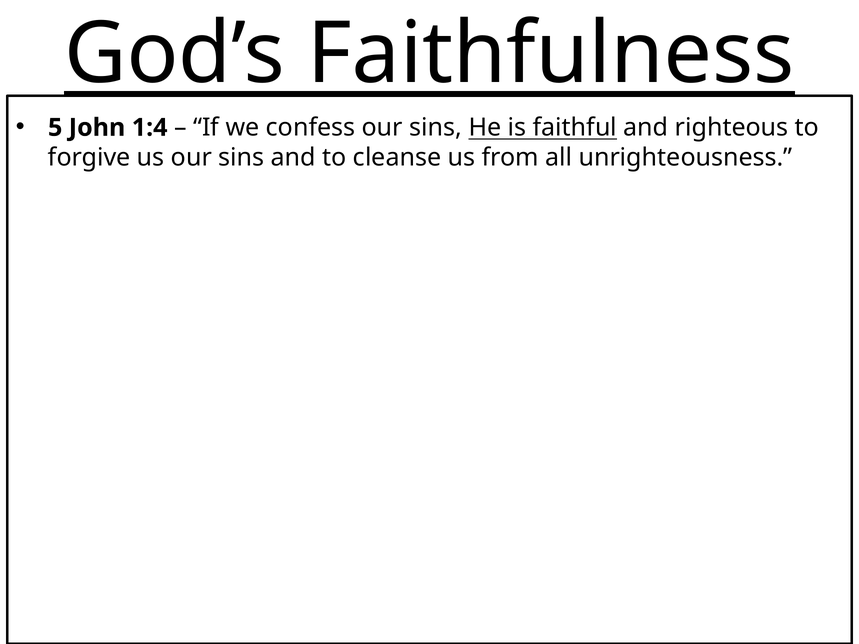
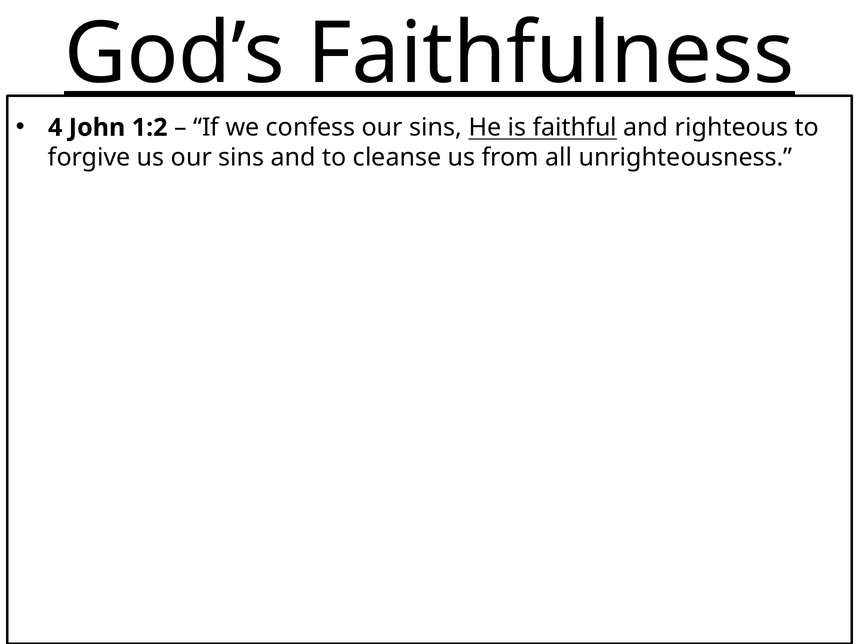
5: 5 -> 4 (55, 128)
1:4: 1:4 -> 1:2 (150, 128)
